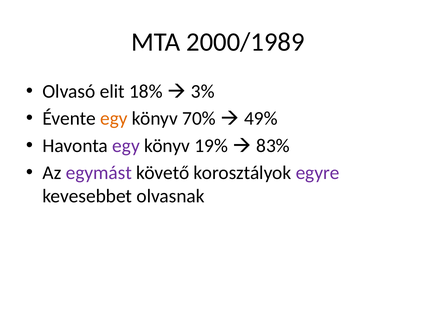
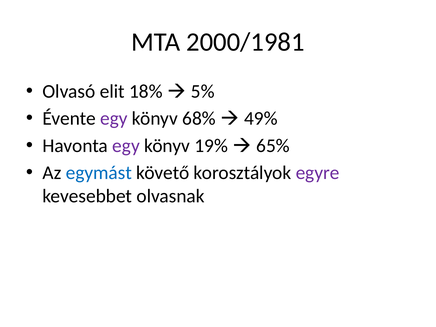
2000/1989: 2000/1989 -> 2000/1981 (245, 42)
3%: 3% -> 5% (203, 91)
egy colour: orange -> purple (114, 119)
70%: 70% -> 68% (199, 119)
83%: 83% -> 65% (273, 146)
egymást colour: purple -> blue (99, 173)
